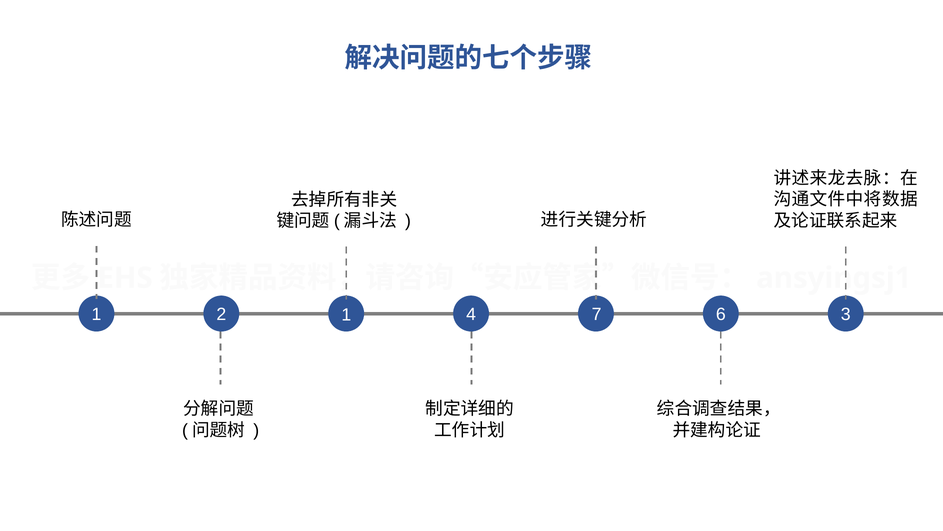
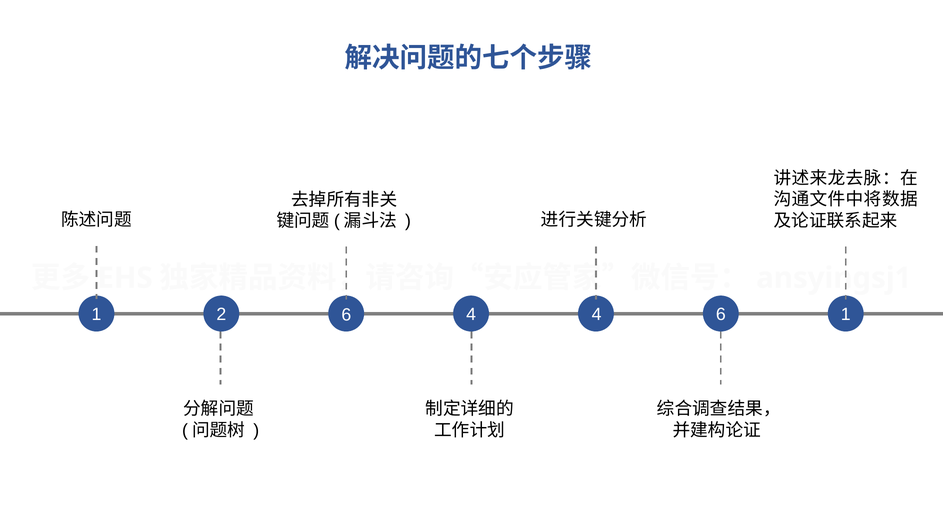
2 1: 1 -> 6 (346, 315)
4 7: 7 -> 4 (597, 314)
6 3: 3 -> 1 (846, 314)
